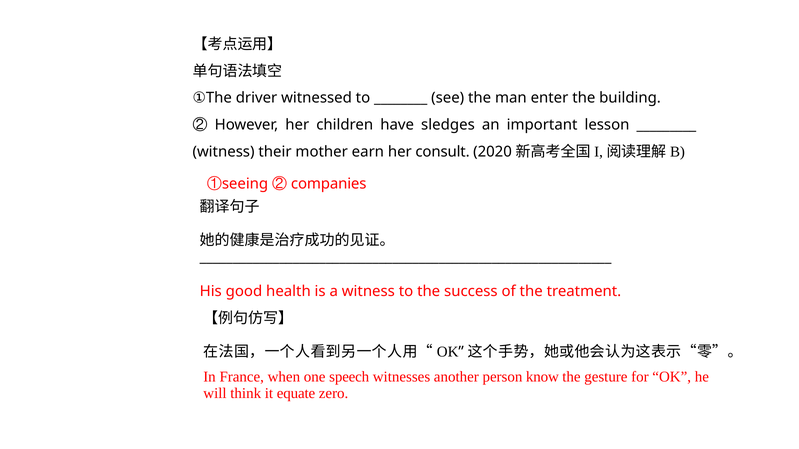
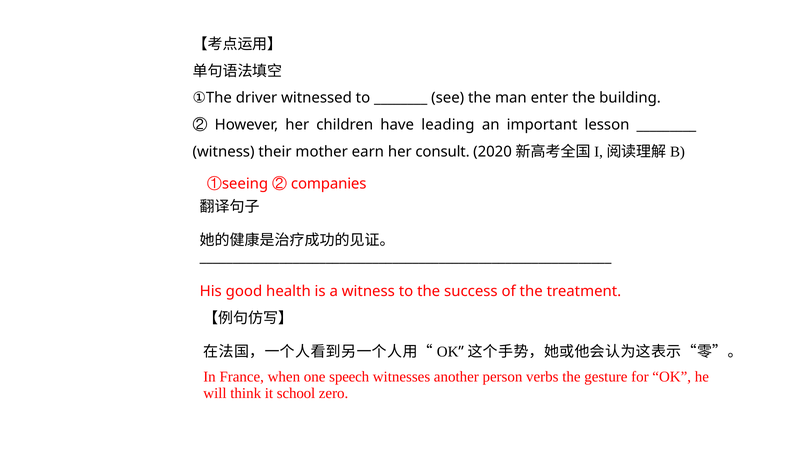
sledges: sledges -> leading (448, 125)
know: know -> verbs (542, 377)
equate: equate -> school (296, 394)
